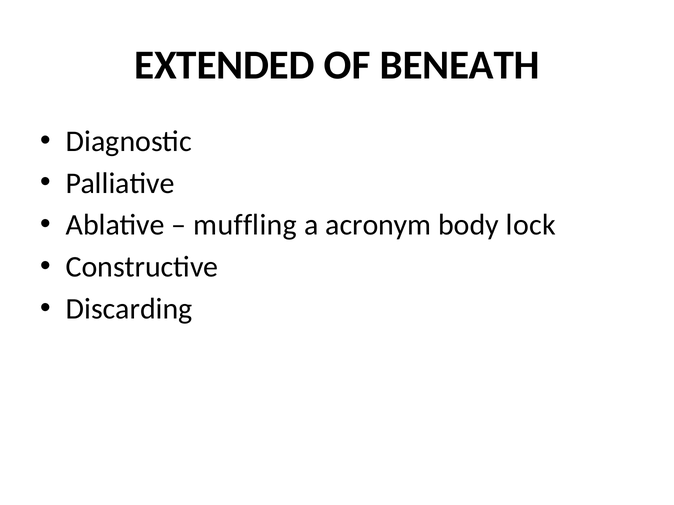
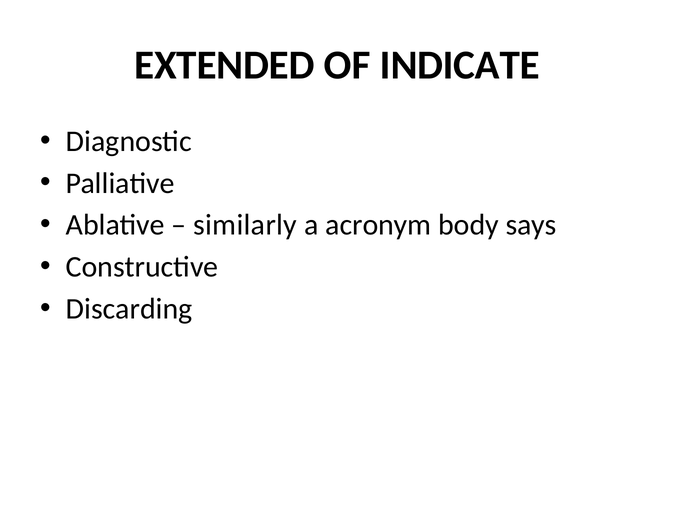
BENEATH: BENEATH -> INDICATE (460, 65)
muffling: muffling -> similarly (245, 225)
lock: lock -> says (531, 225)
